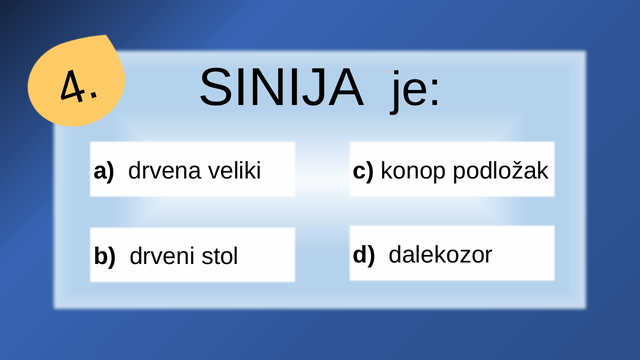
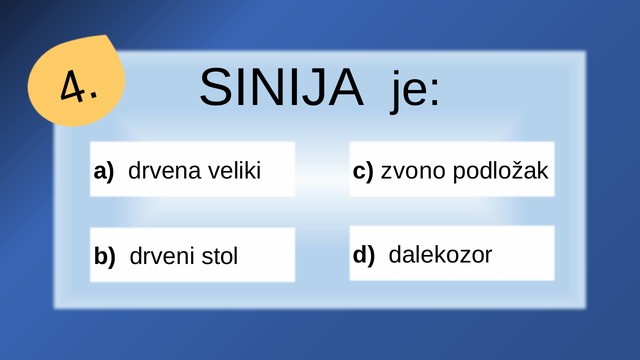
konop: konop -> zvono (413, 171)
